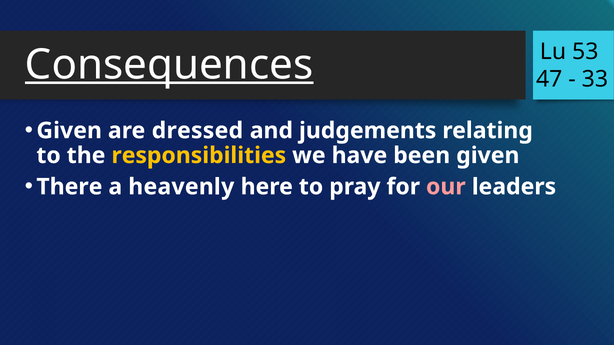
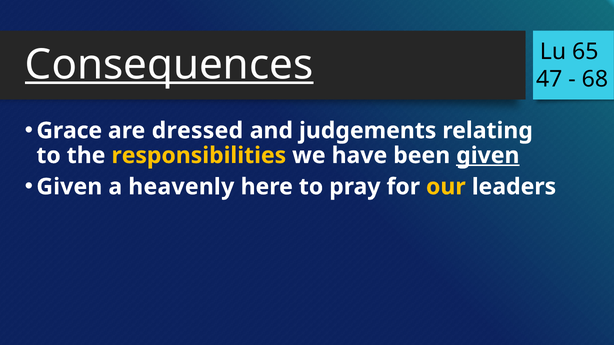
53: 53 -> 65 (585, 52)
33: 33 -> 68 (595, 79)
Given: Given -> Grace (69, 131)
given underline: none -> present (488, 156)
There: There -> Given (69, 187)
our colour: pink -> yellow (446, 187)
